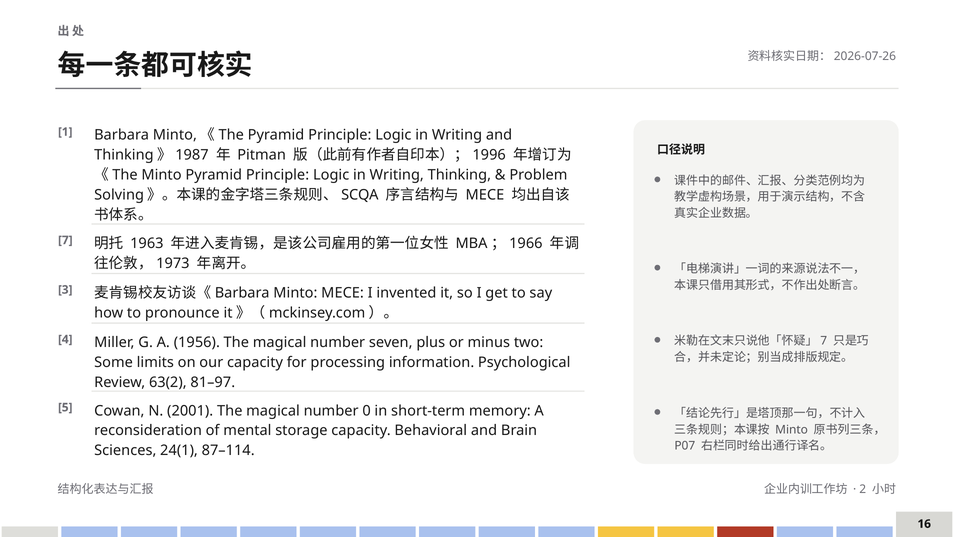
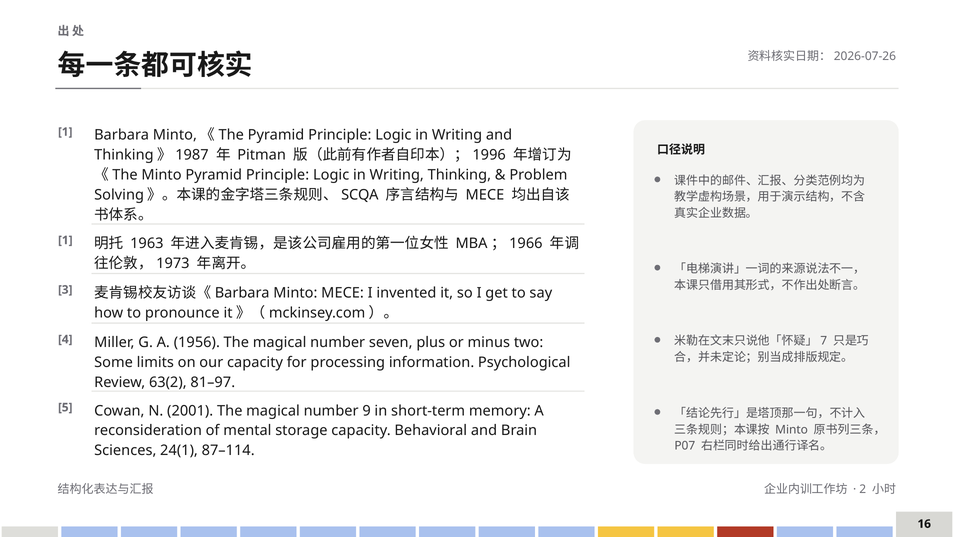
7: 7 -> 1 (65, 240)
0: 0 -> 9 (367, 410)
